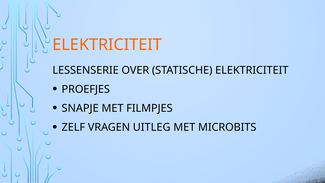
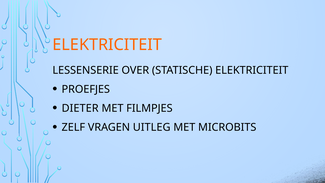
SNAPJE: SNAPJE -> DIETER (80, 108)
